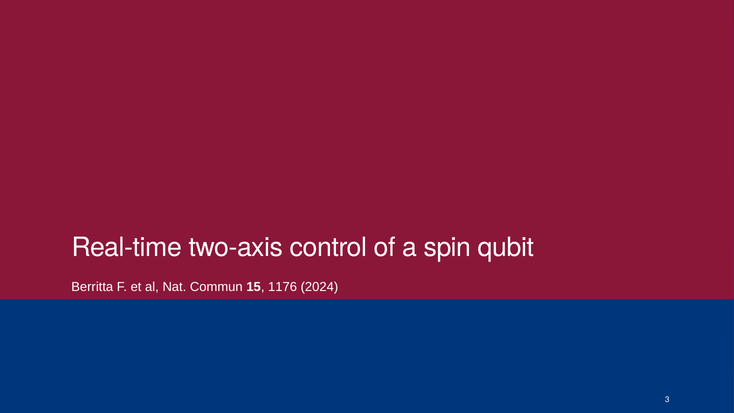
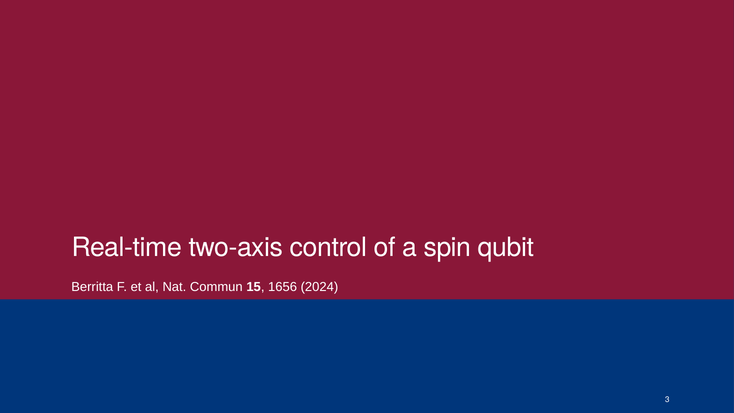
1176: 1176 -> 1656 (283, 287)
